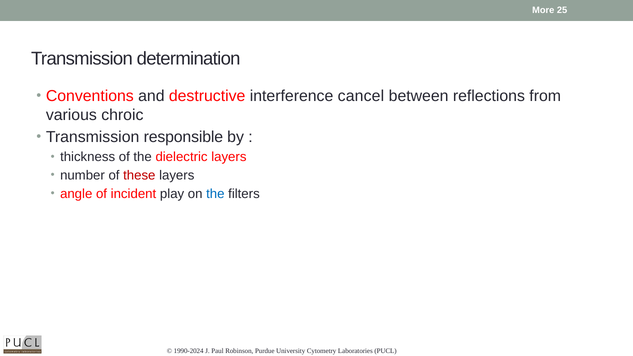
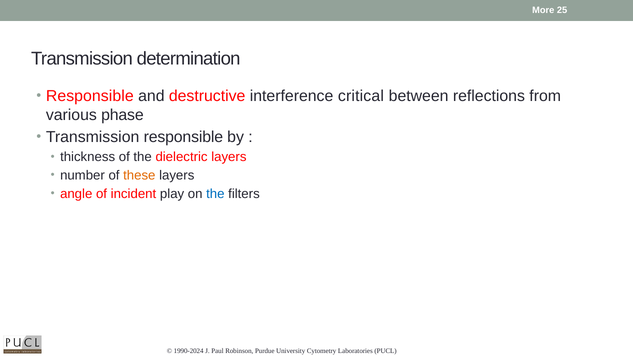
Conventions: Conventions -> Responsible (90, 96)
cancel: cancel -> critical (361, 96)
chroic: chroic -> phase (122, 115)
these colour: red -> orange (139, 176)
